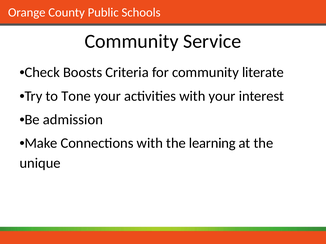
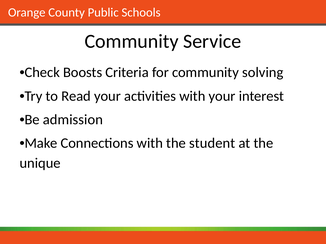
literate: literate -> solving (263, 73)
Tone: Tone -> Read (76, 96)
learning: learning -> student (212, 143)
